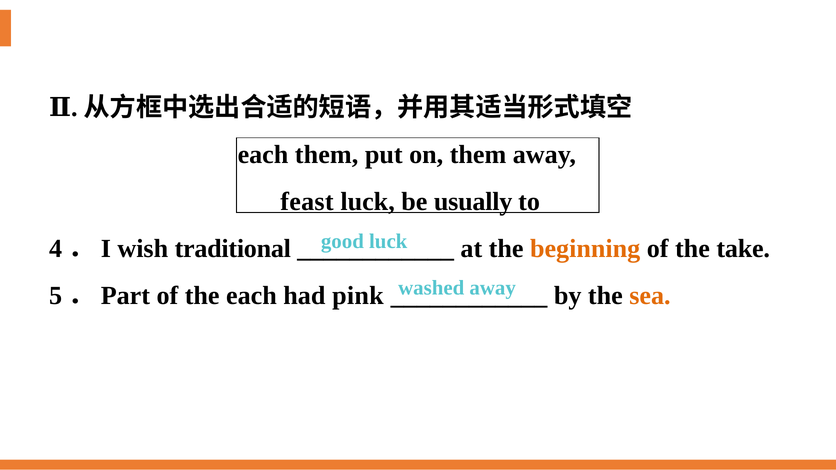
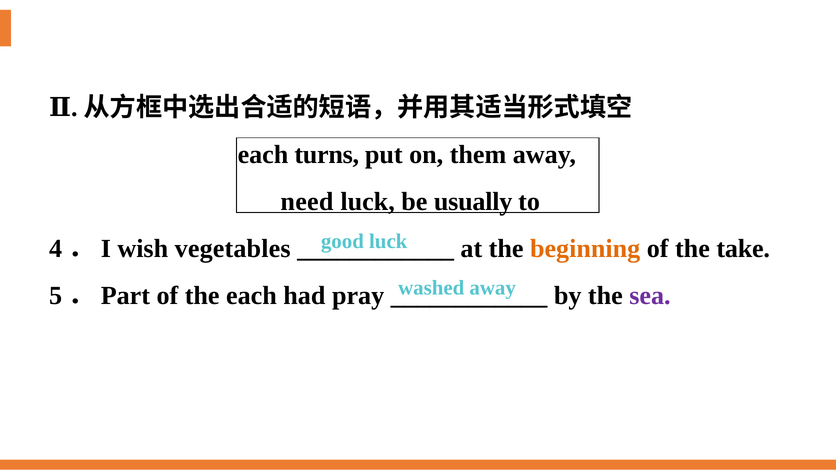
each them: them -> turns (327, 155)
feast: feast -> need (307, 202)
traditional: traditional -> vegetables (233, 249)
pink: pink -> pray (358, 296)
sea colour: orange -> purple (650, 296)
